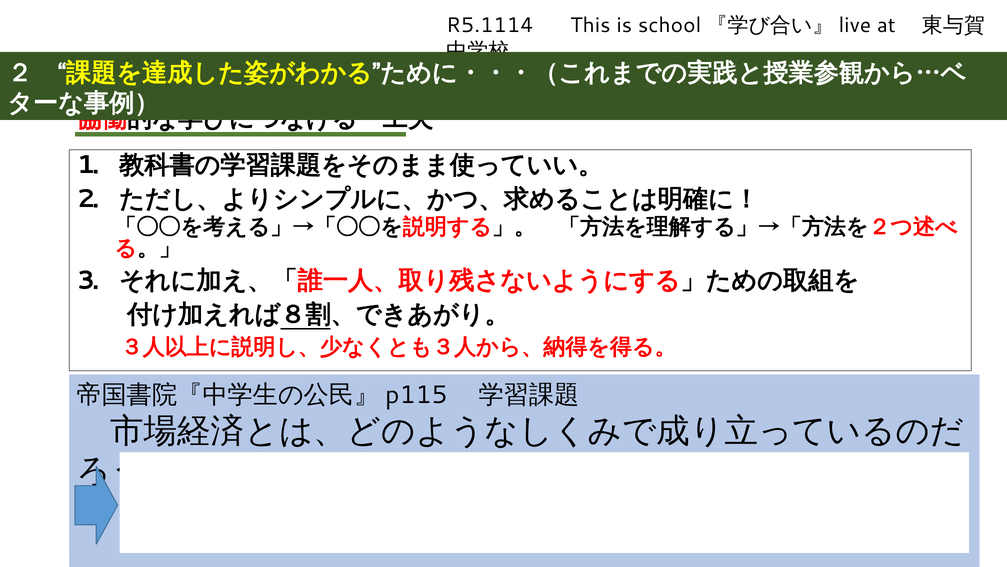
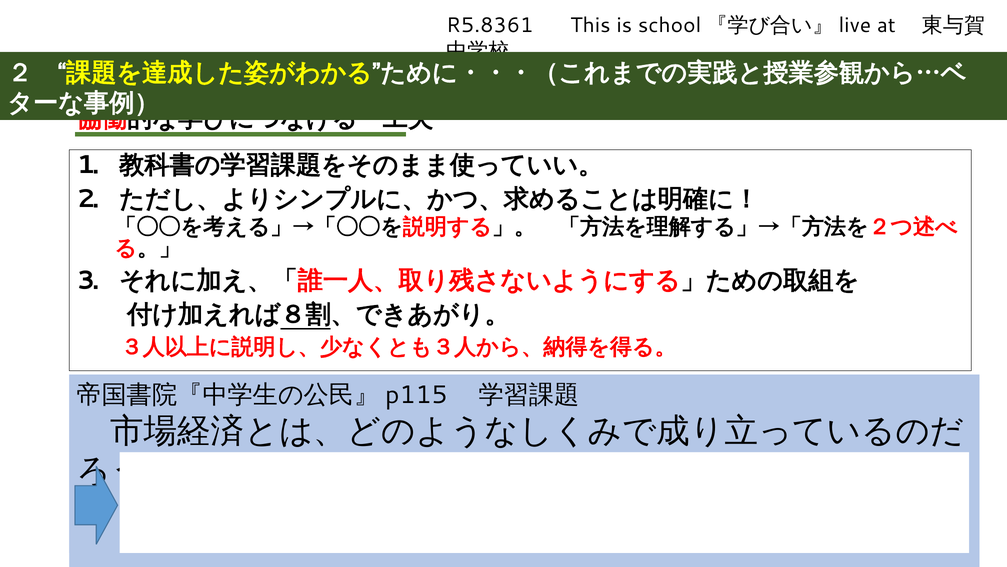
R5.1114: R5.1114 -> R5.8361 (490, 25)
